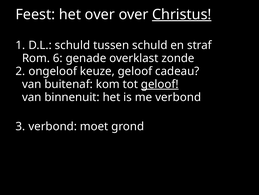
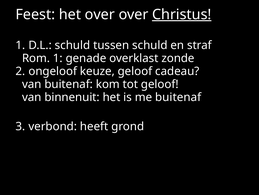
Rom 6: 6 -> 1 (58, 58)
geloof underline: present -> none (160, 84)
me verbond: verbond -> buitenaf (178, 97)
moet: moet -> heeft (94, 126)
